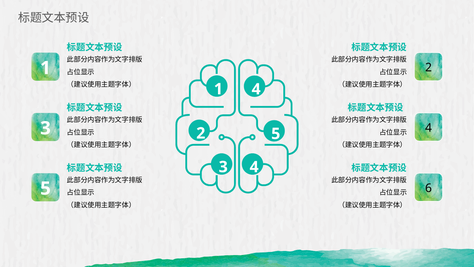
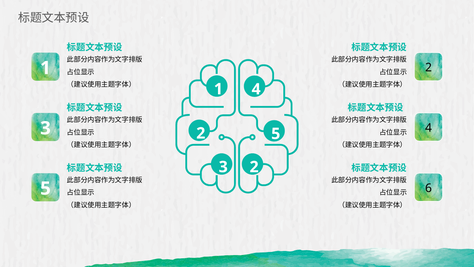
3 4: 4 -> 2 (254, 167)
